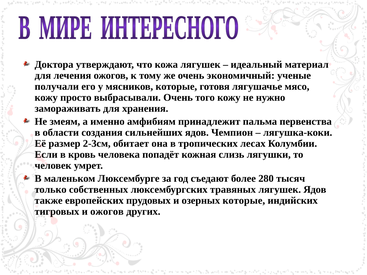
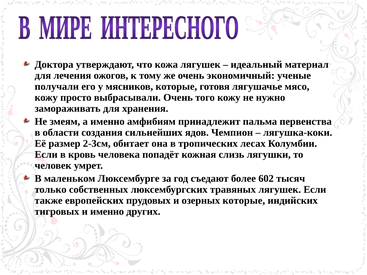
280: 280 -> 602 (266, 179)
лягушек Ядов: Ядов -> Если (315, 190)
и ожогов: ожогов -> именно (107, 212)
